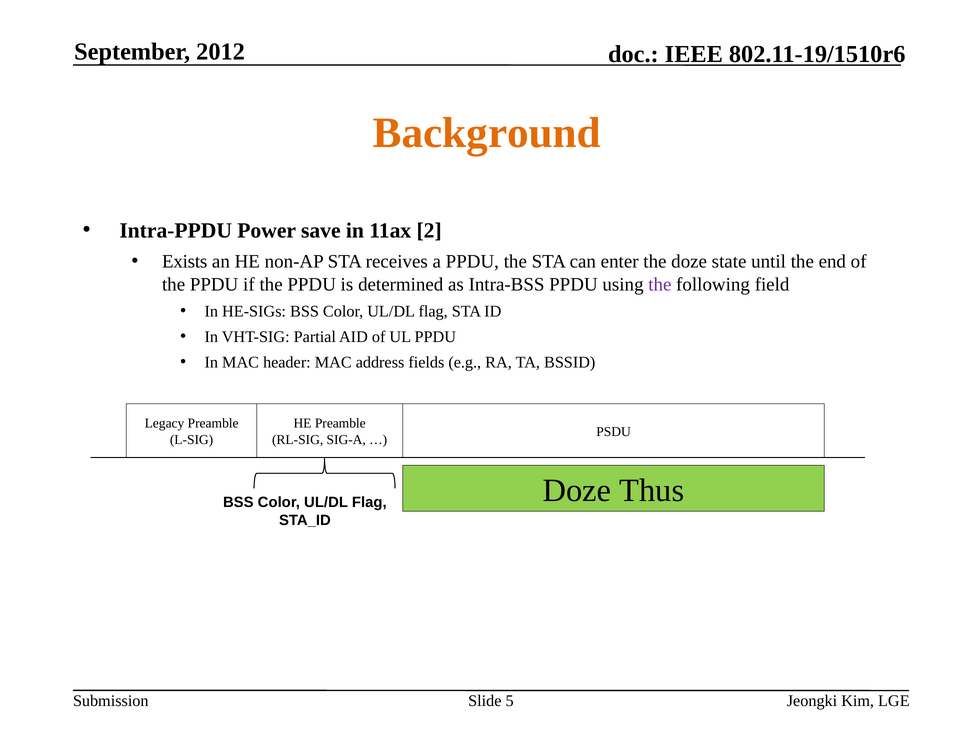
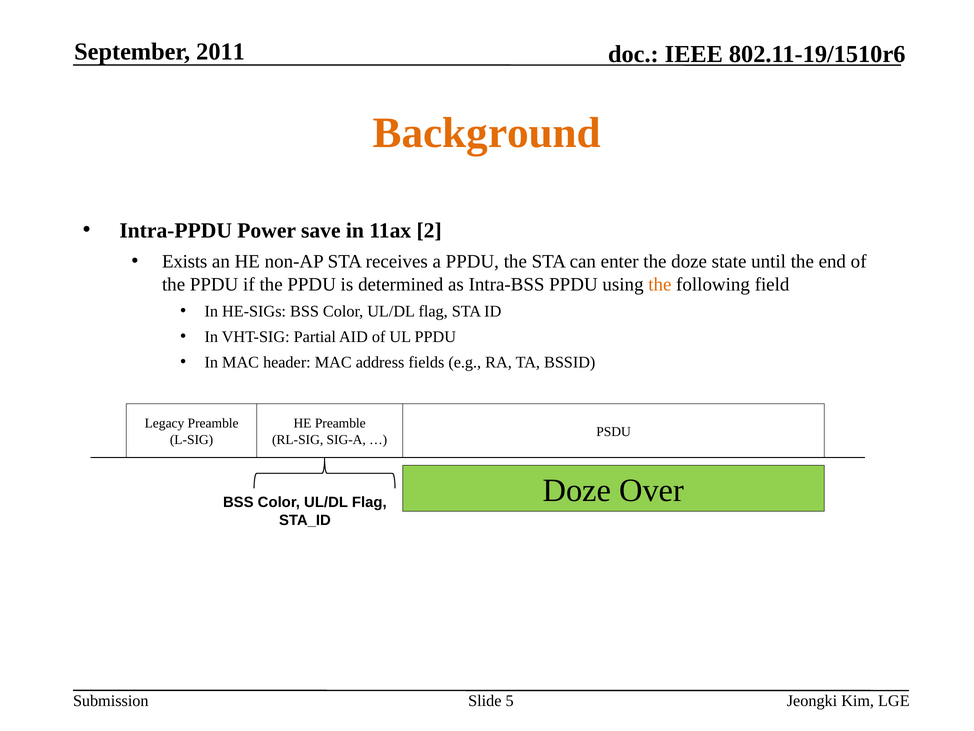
2012: 2012 -> 2011 (221, 52)
the colour: purple -> orange (660, 284)
Thus: Thus -> Over (652, 490)
